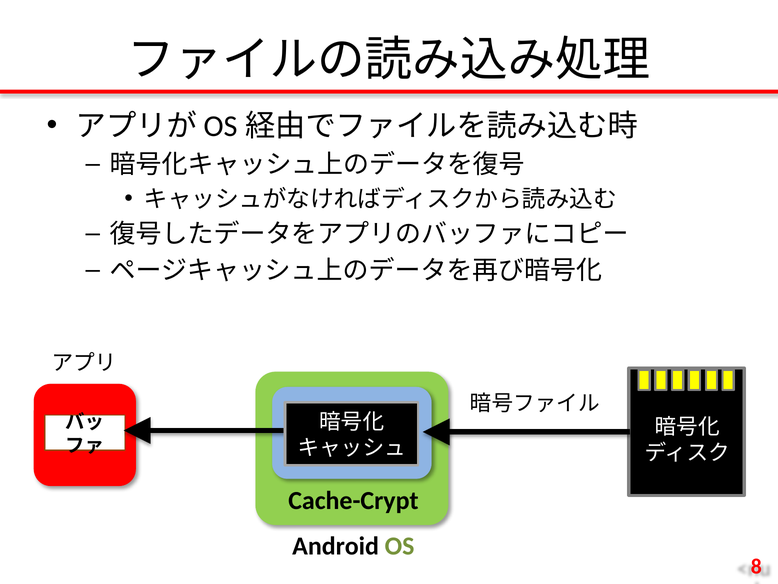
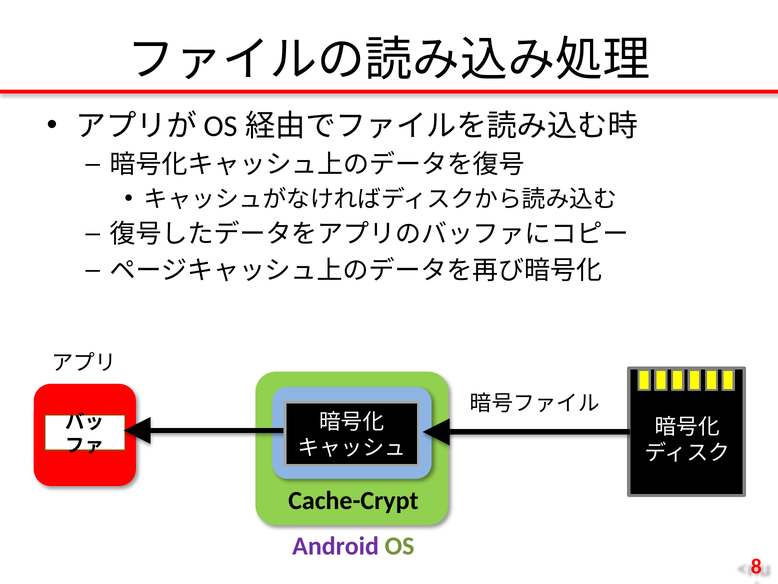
Android colour: black -> purple (336, 546)
